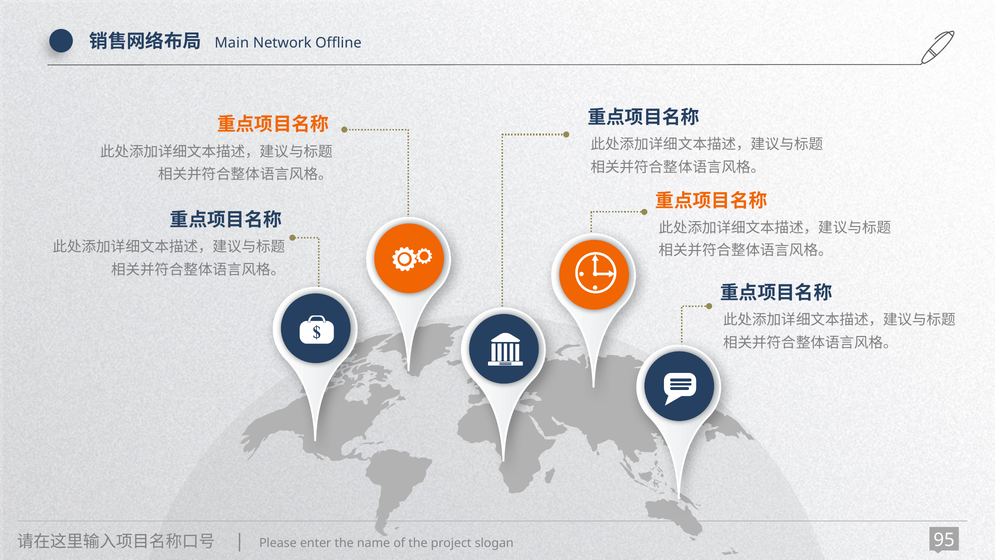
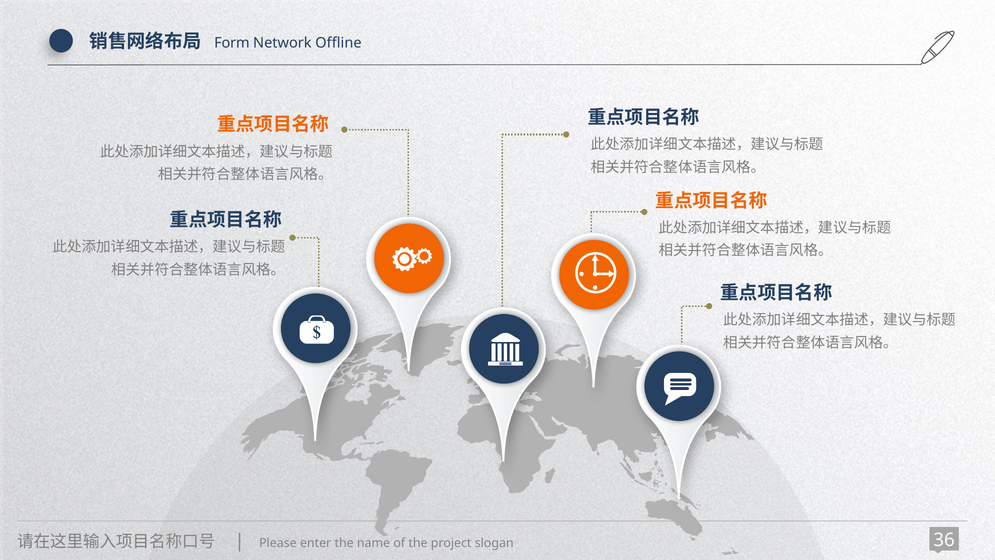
Main: Main -> Form (232, 43)
95: 95 -> 36 (944, 540)
